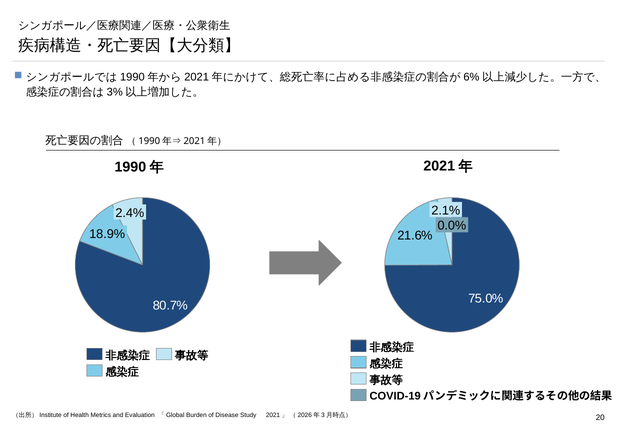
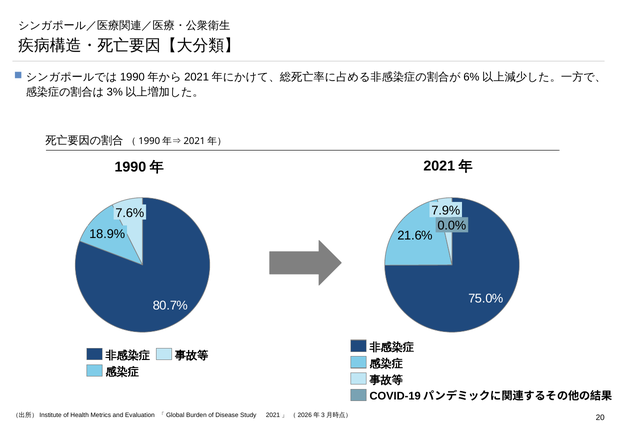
2.1%: 2.1% -> 7.9% (446, 210)
2.4%: 2.4% -> 7.6% (130, 213)
